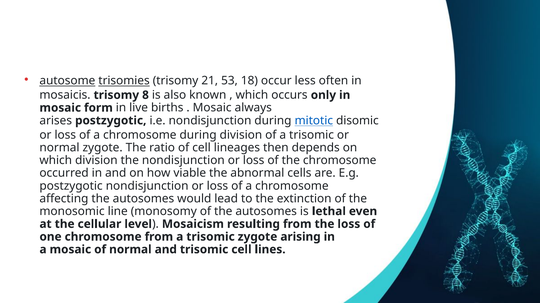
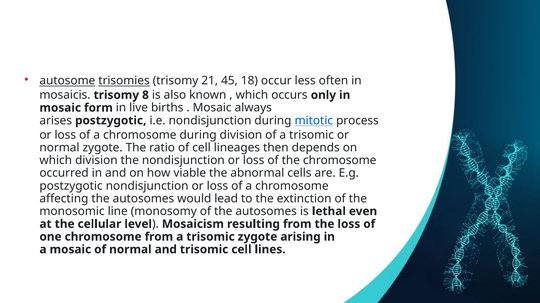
53: 53 -> 45 (229, 81)
disomic: disomic -> process (357, 121)
